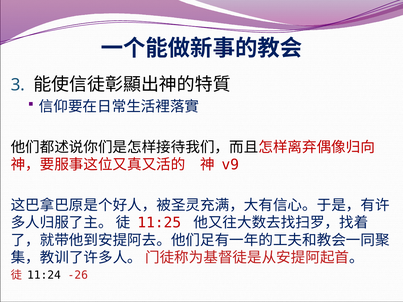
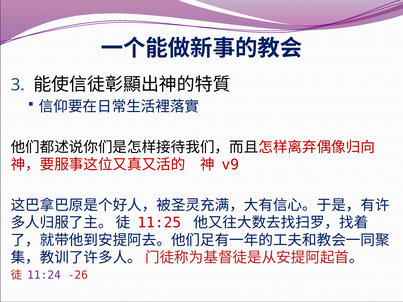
11:24 colour: black -> purple (44, 275)
